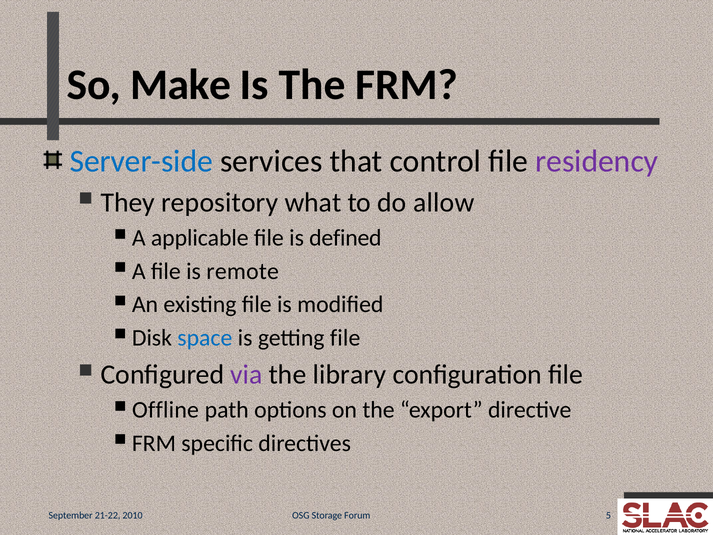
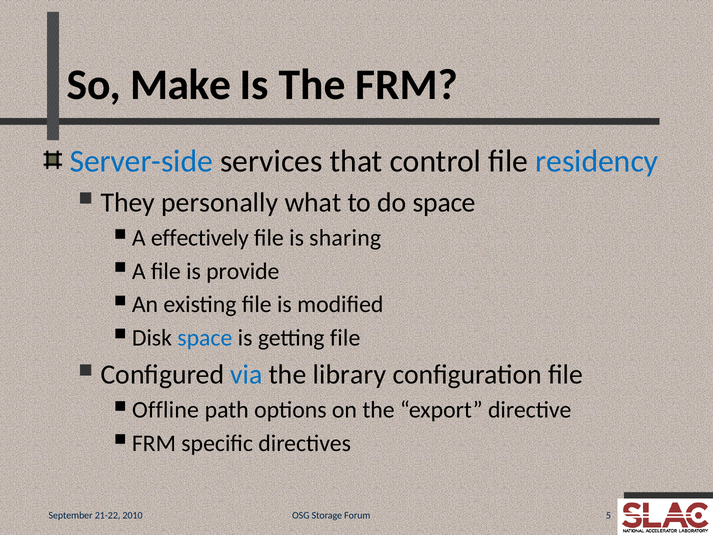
residency colour: purple -> blue (597, 161)
repository: repository -> personally (220, 202)
do allow: allow -> space (444, 202)
applicable: applicable -> effectively (200, 238)
defined: defined -> sharing (345, 238)
remote: remote -> provide (243, 271)
via colour: purple -> blue (246, 374)
